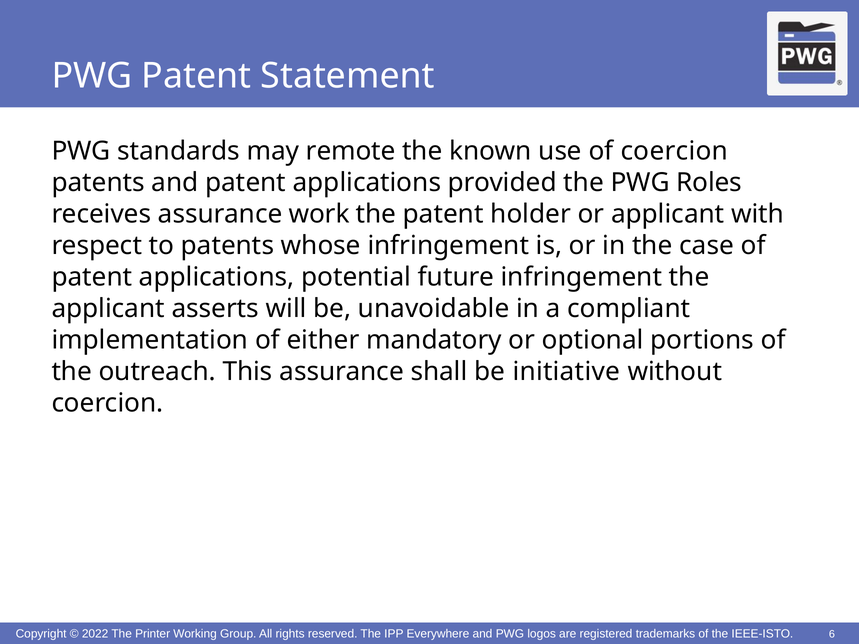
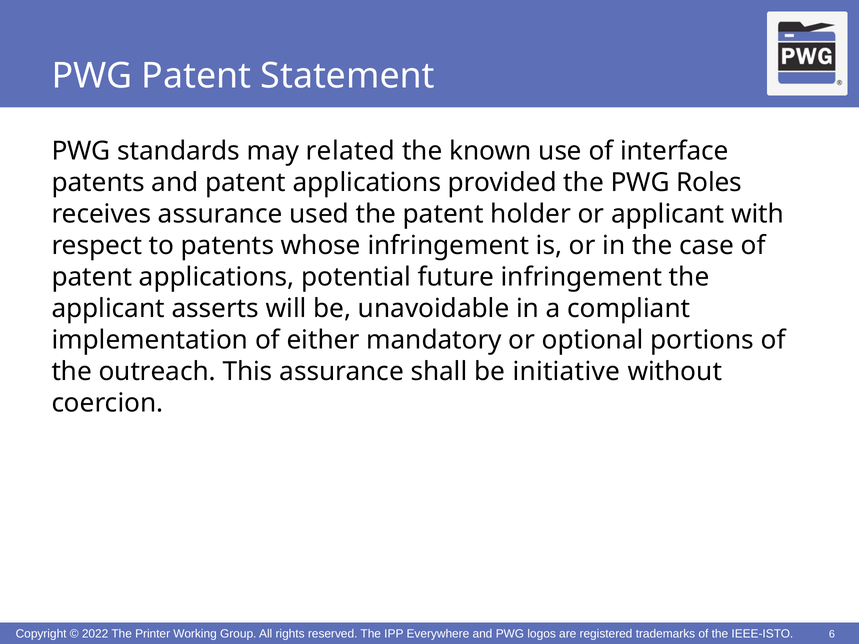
remote: remote -> related (350, 151)
of coercion: coercion -> interface (674, 151)
work: work -> used (319, 214)
